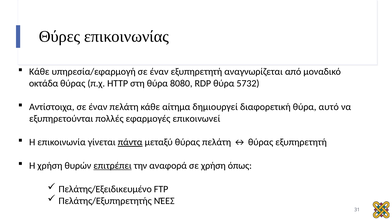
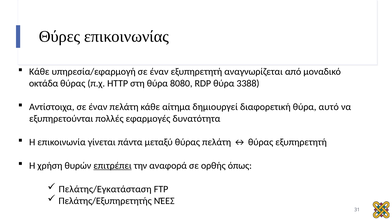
5732: 5732 -> 3388 (248, 84)
επικοινωνεί: επικοινωνεί -> δυνατότητα (196, 119)
πάντα underline: present -> none (130, 142)
σε χρήση: χρήση -> ορθής (213, 166)
Πελάτης/Εξειδικευμένο: Πελάτης/Εξειδικευμένο -> Πελάτης/Εγκατάσταση (105, 189)
